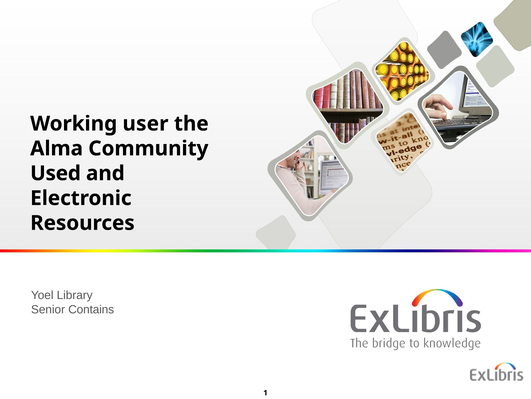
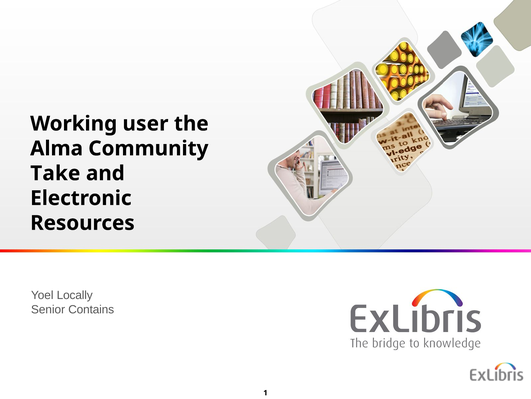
Used: Used -> Take (55, 173)
Library: Library -> Locally (75, 295)
